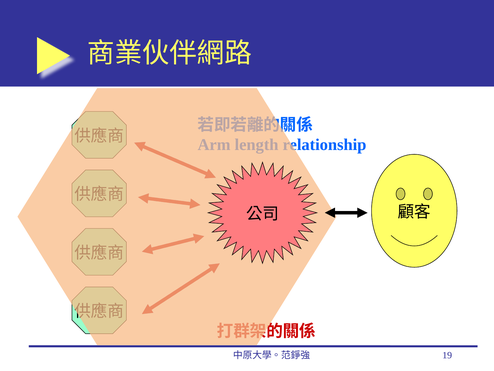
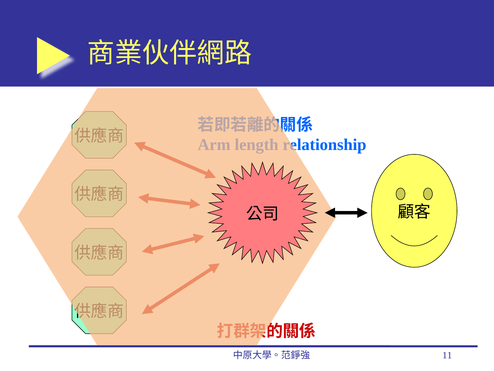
19: 19 -> 11 (447, 355)
